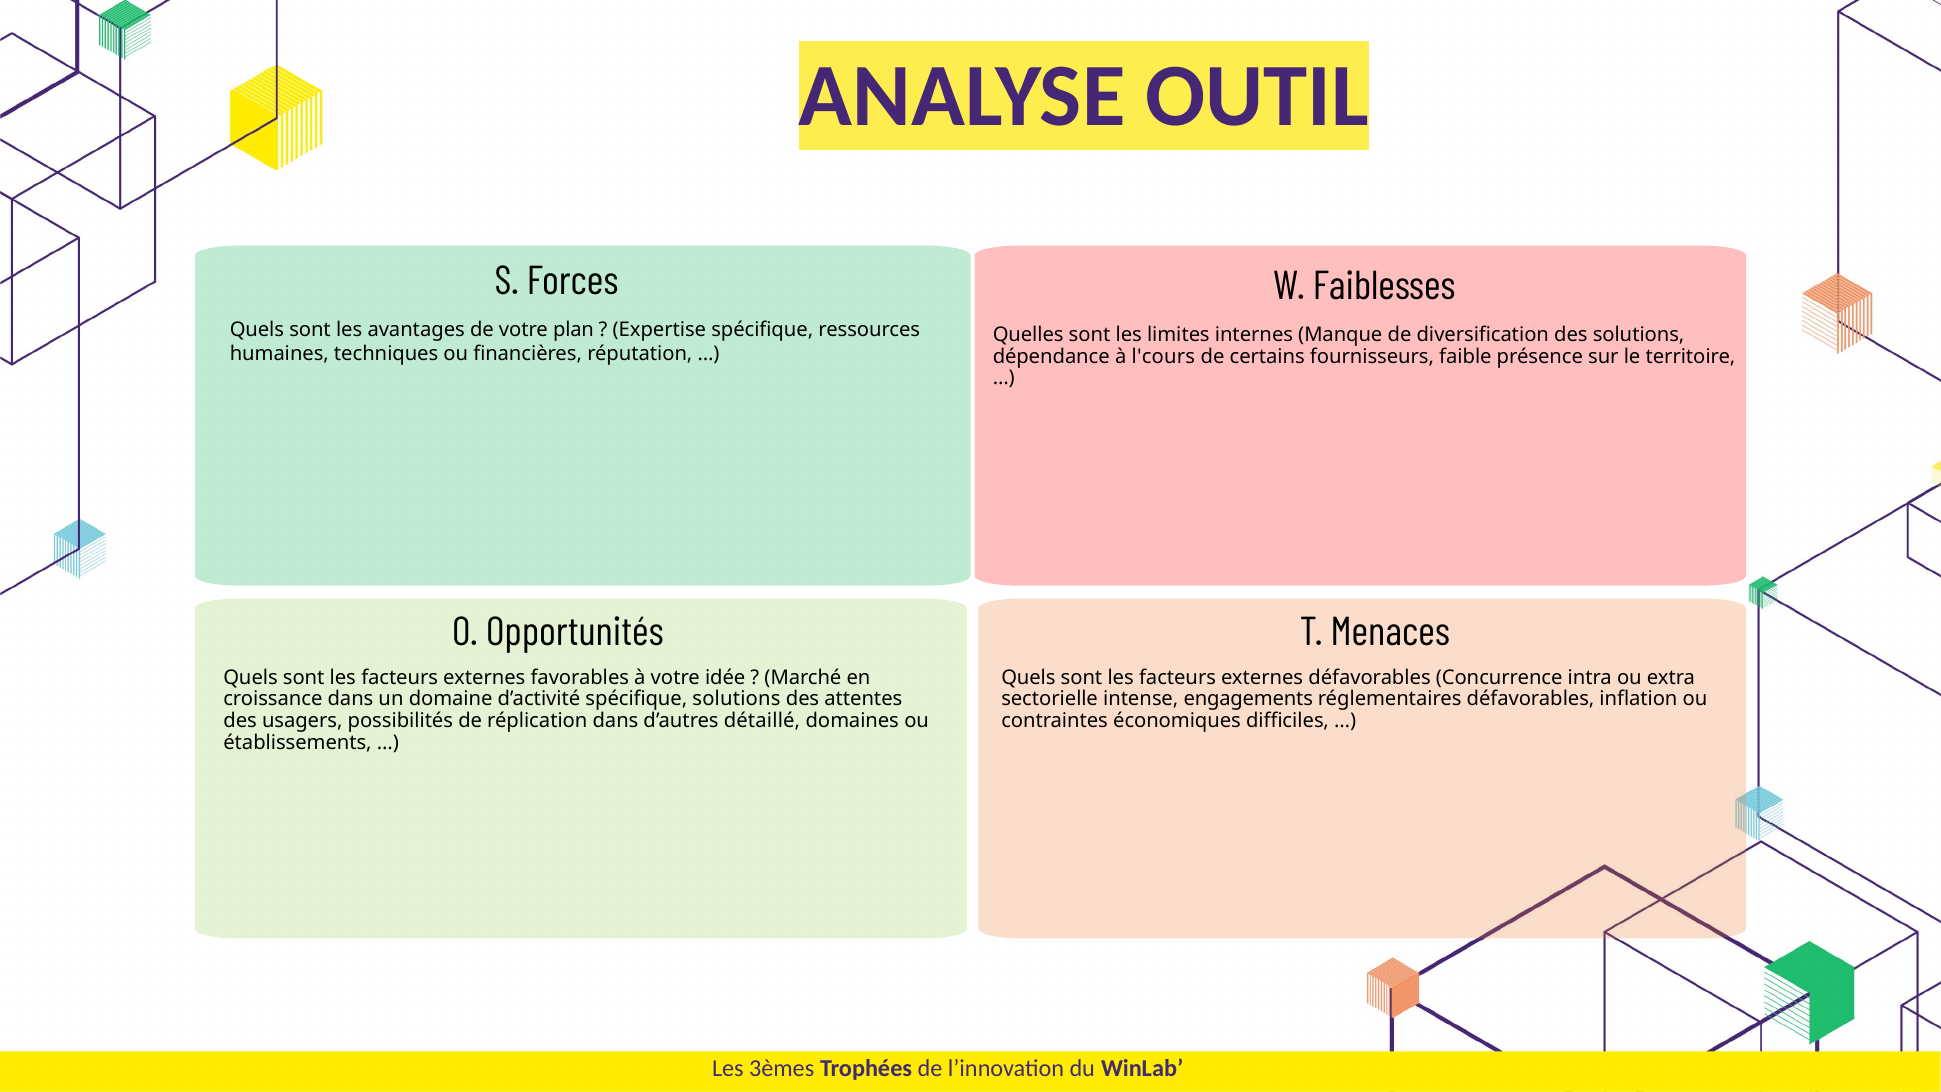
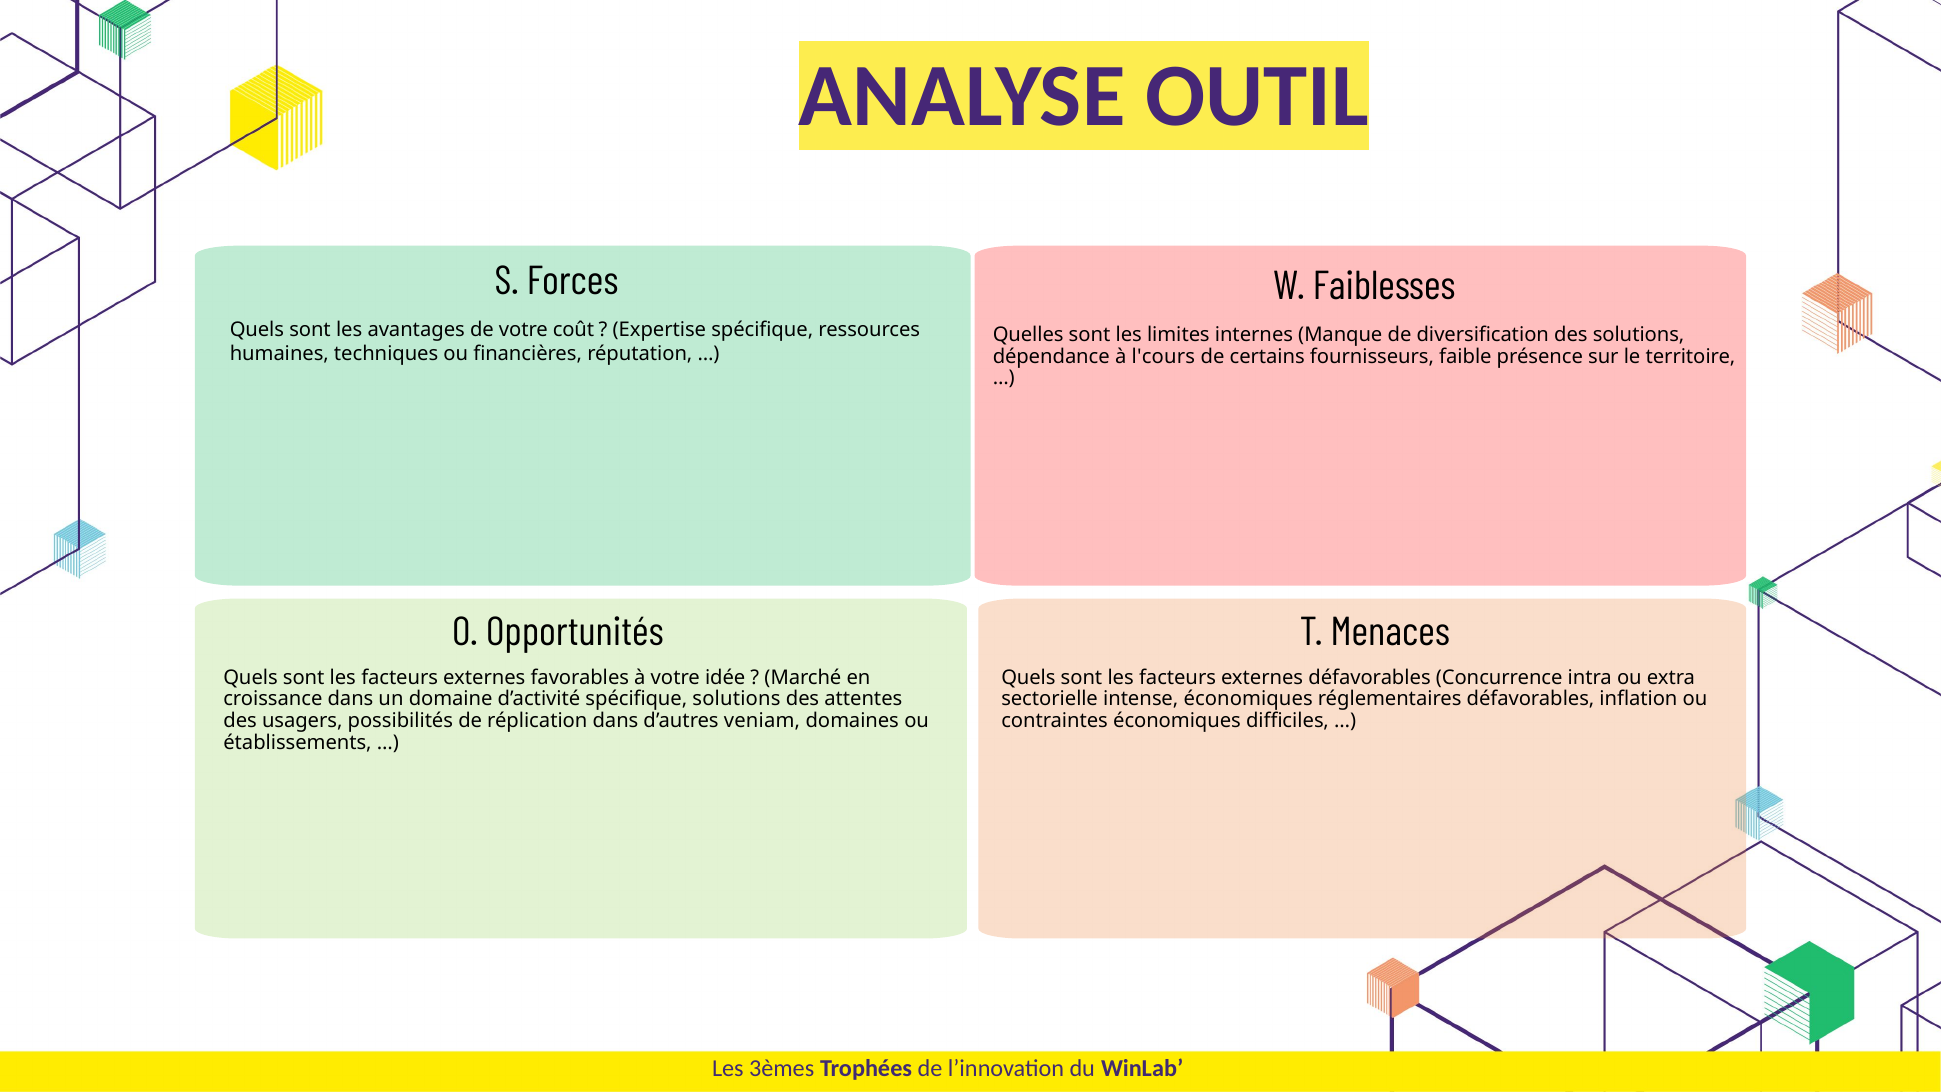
plan: plan -> coût (573, 329)
intense engagements: engagements -> économiques (1248, 699)
détaillé: détaillé -> veniam (762, 721)
